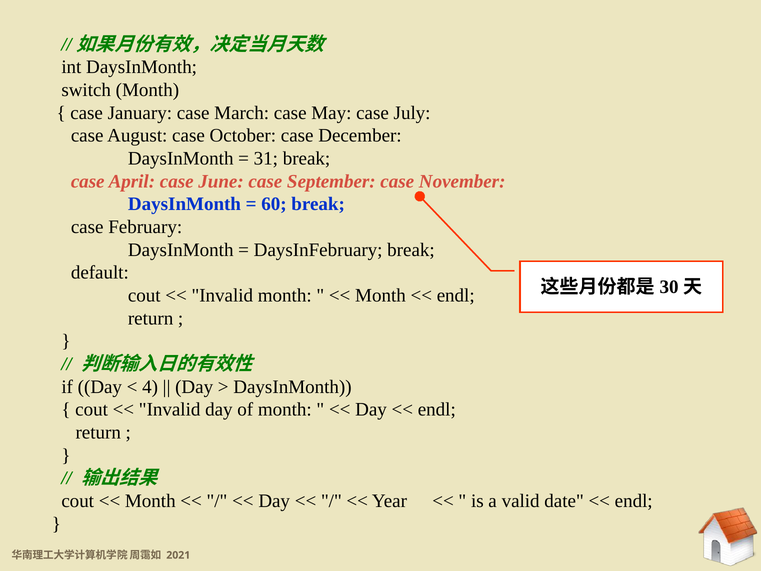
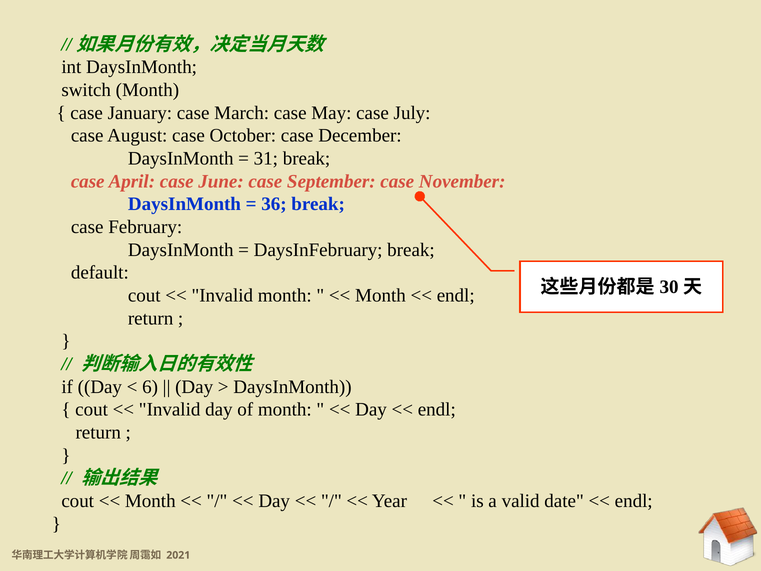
60: 60 -> 36 (274, 204)
4: 4 -> 6 (150, 387)
